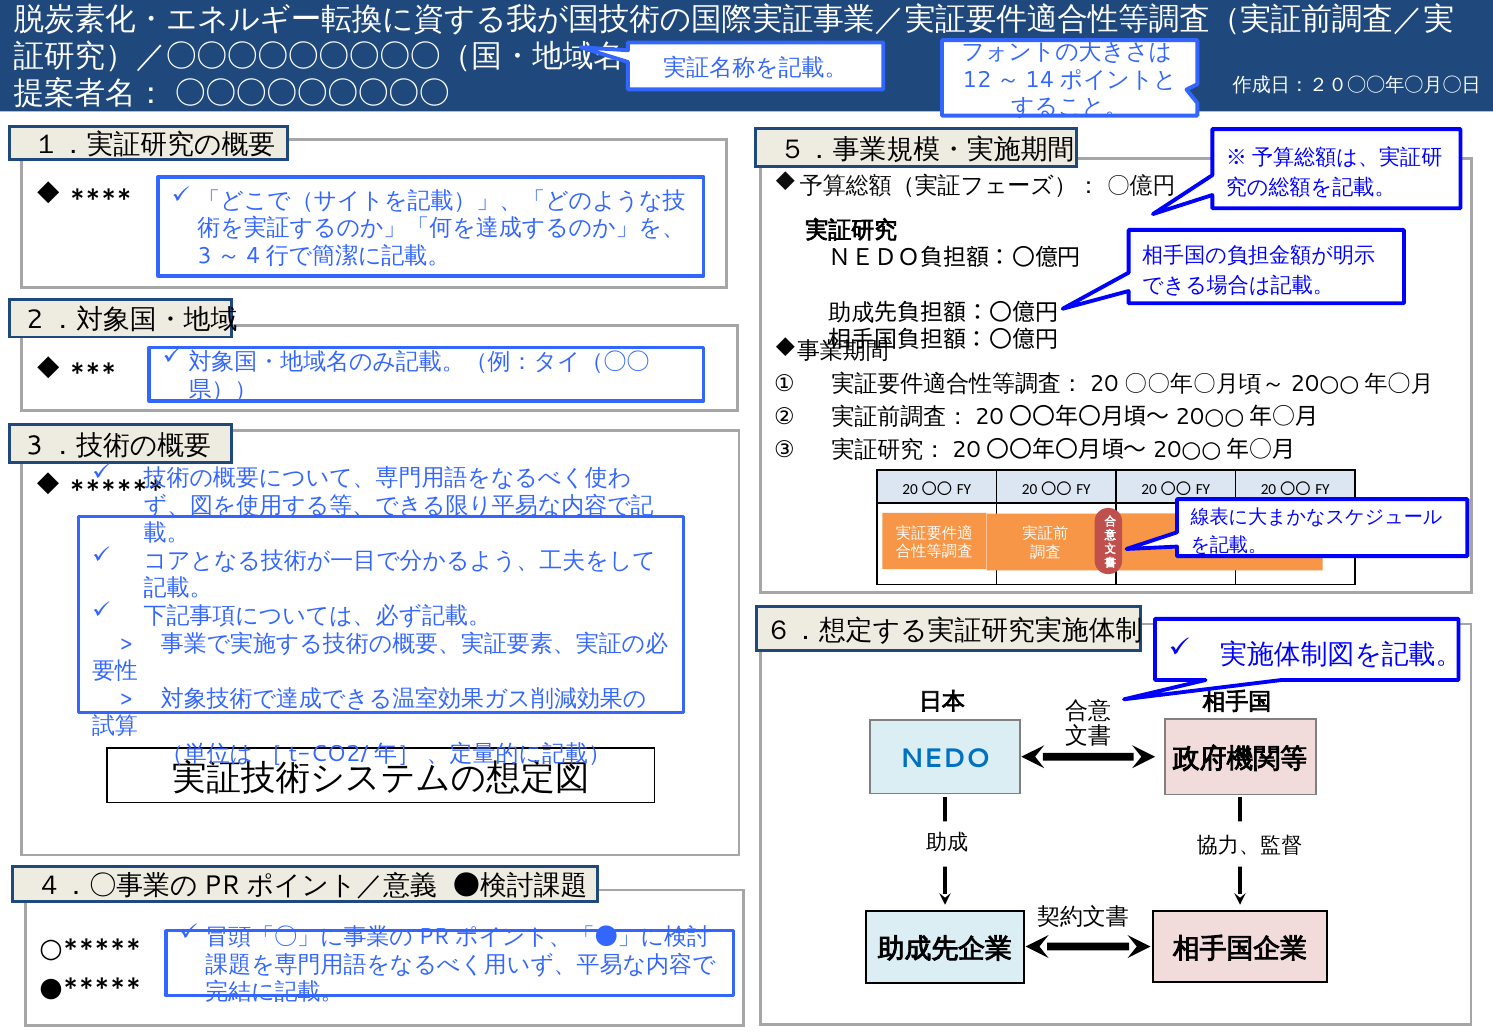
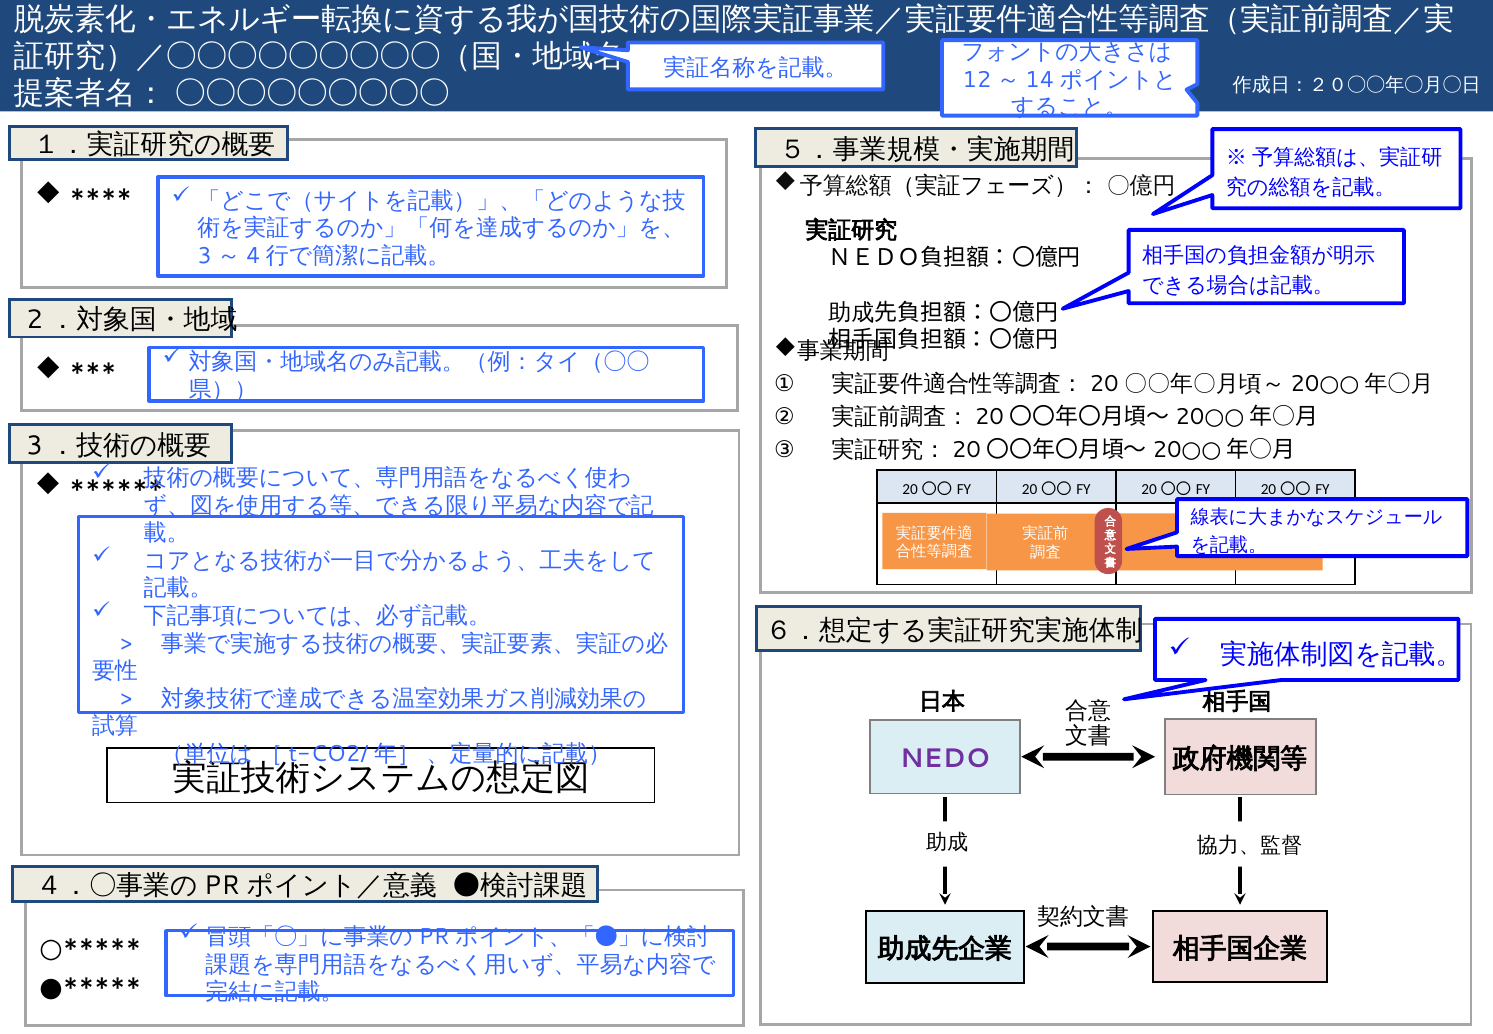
NEDO colour: blue -> purple (945, 758)
